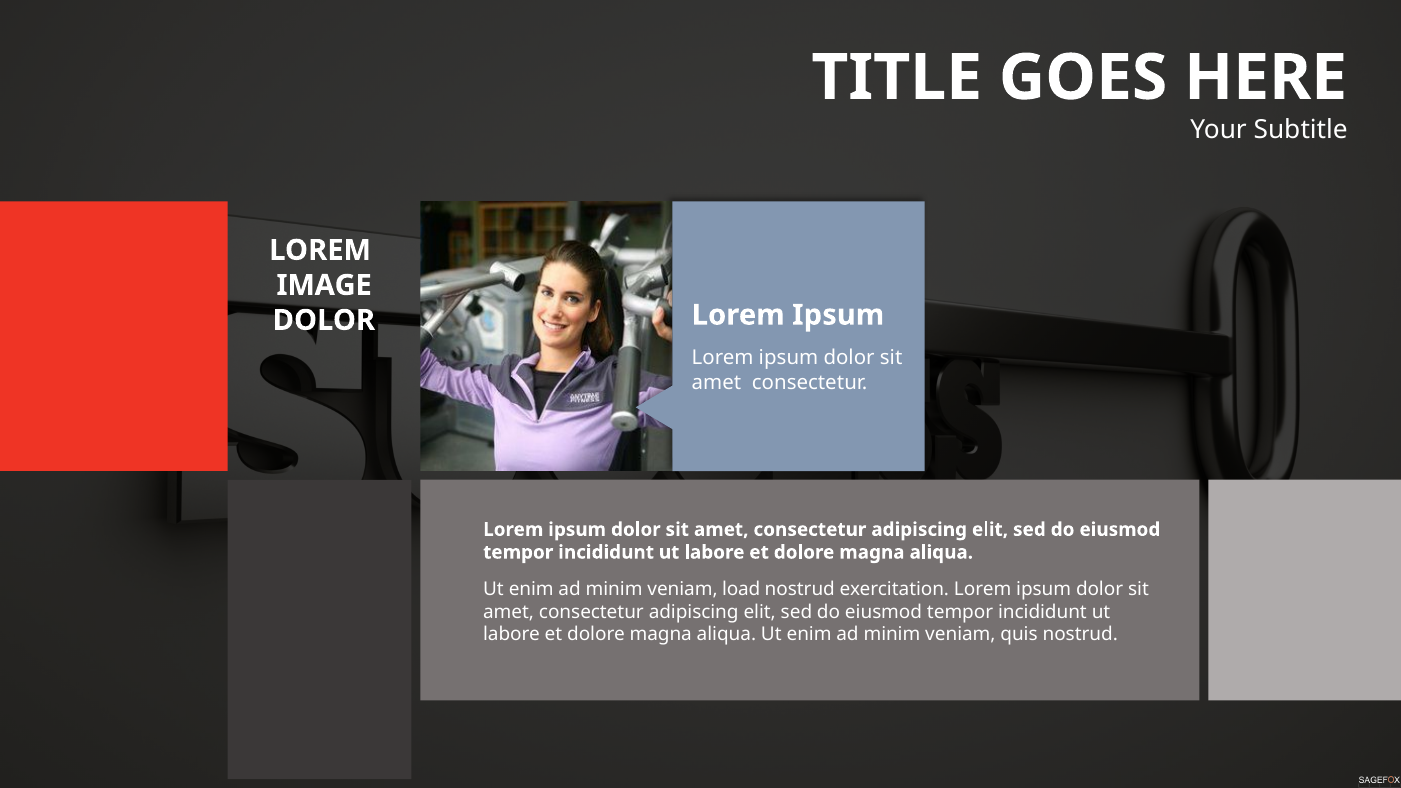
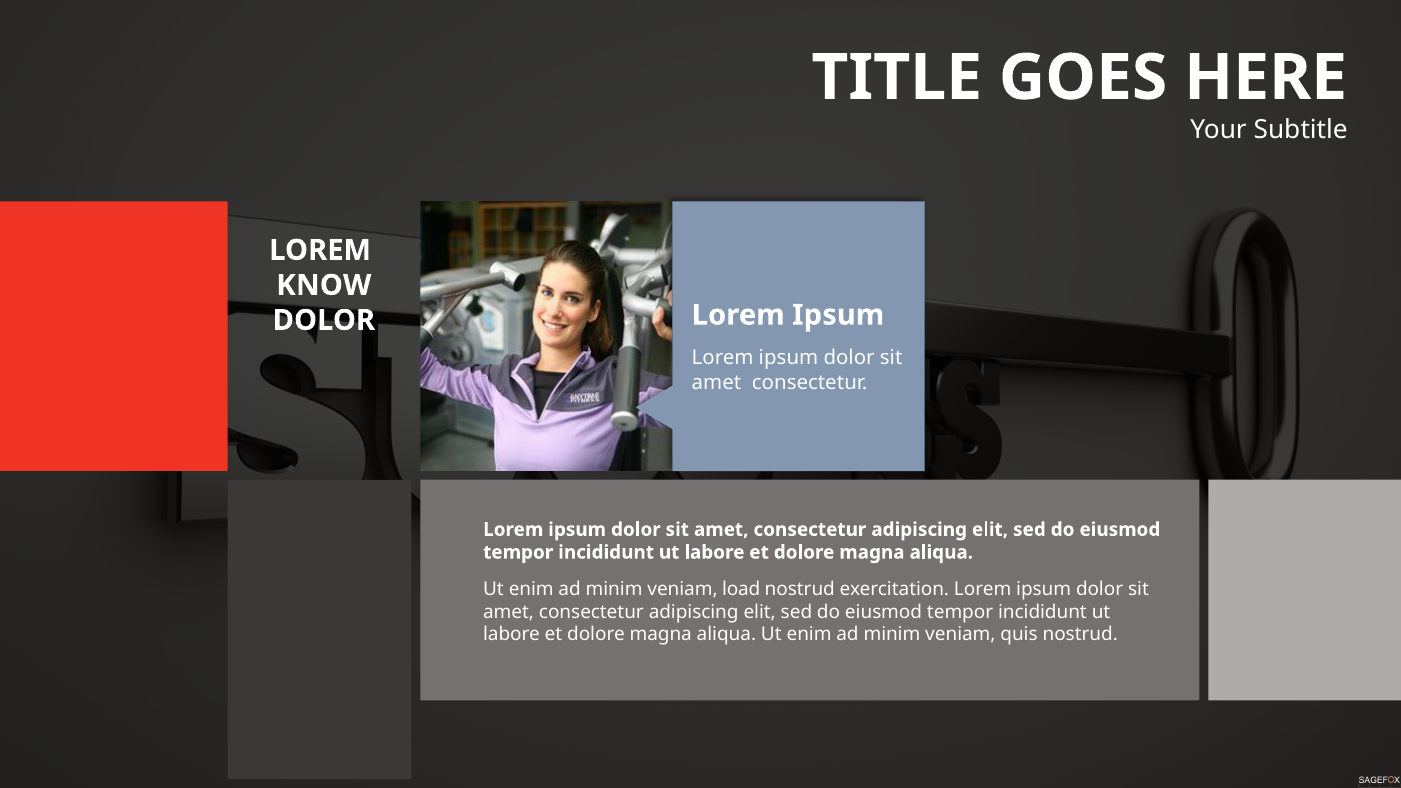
IMAGE: IMAGE -> KNOW (324, 285)
